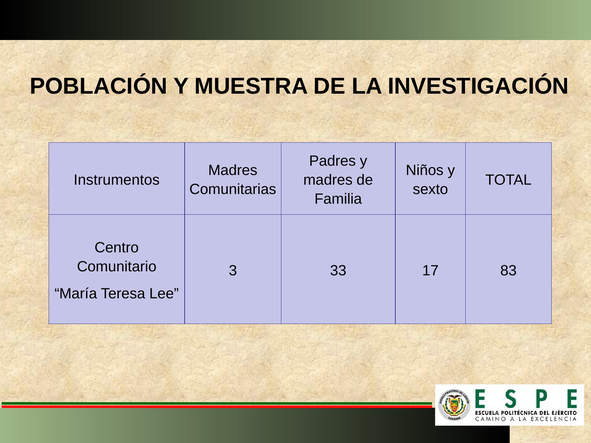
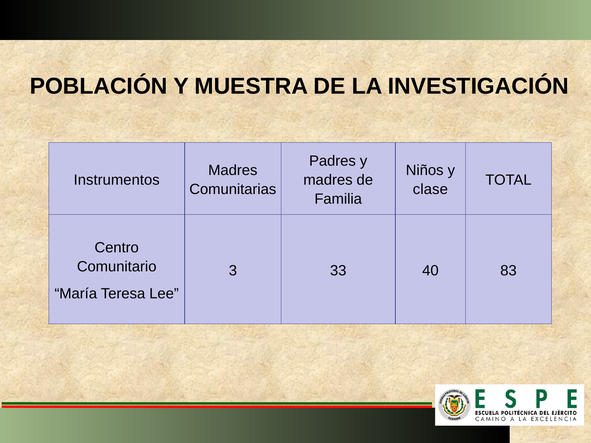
sexto: sexto -> clase (430, 190)
17: 17 -> 40 (430, 271)
